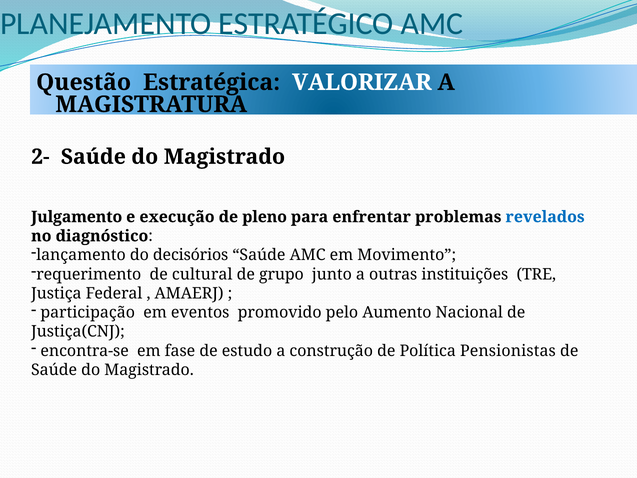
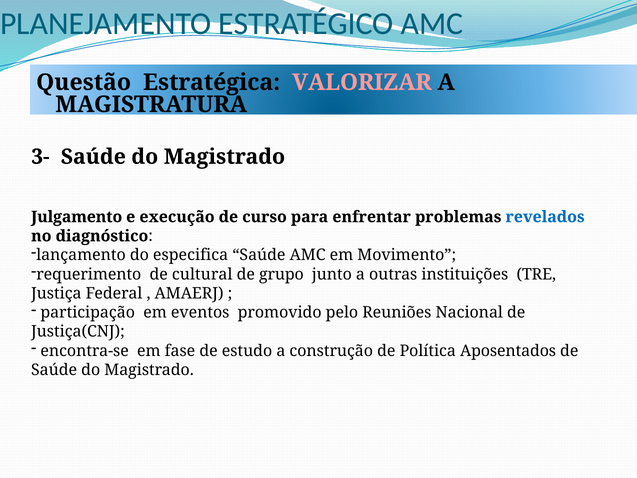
VALORIZAR colour: white -> pink (362, 82)
2-: 2- -> 3- (40, 157)
pleno: pleno -> curso (265, 217)
decisórios: decisórios -> especifica (191, 255)
Aumento: Aumento -> Reuniões (397, 312)
Pensionistas: Pensionistas -> Aposentados (508, 351)
